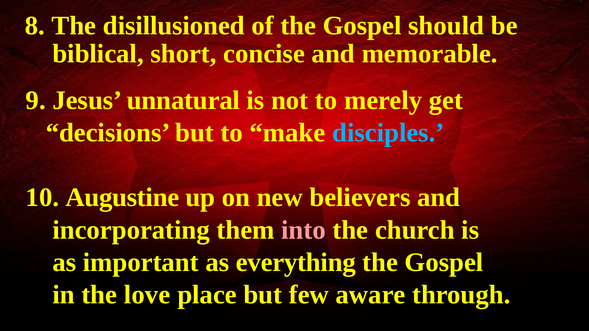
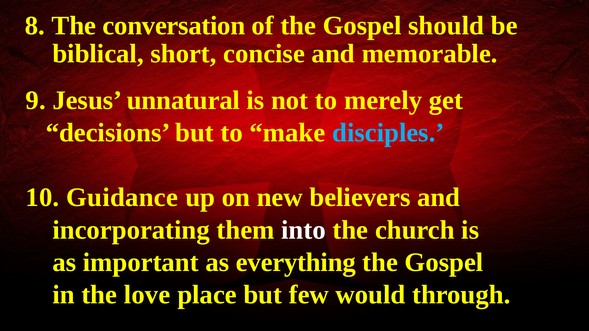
disillusioned: disillusioned -> conversation (174, 26)
Augustine: Augustine -> Guidance (122, 198)
into colour: pink -> white (303, 230)
aware: aware -> would (370, 295)
